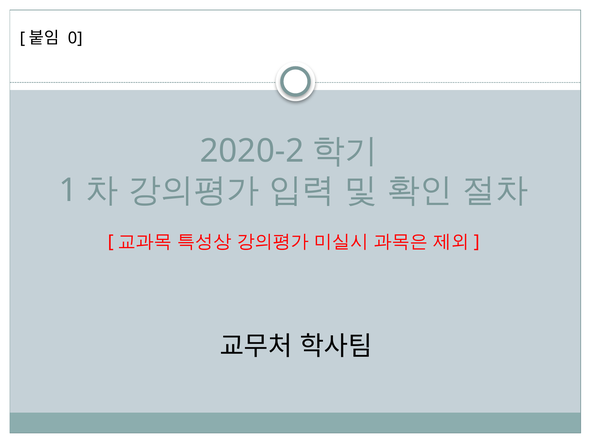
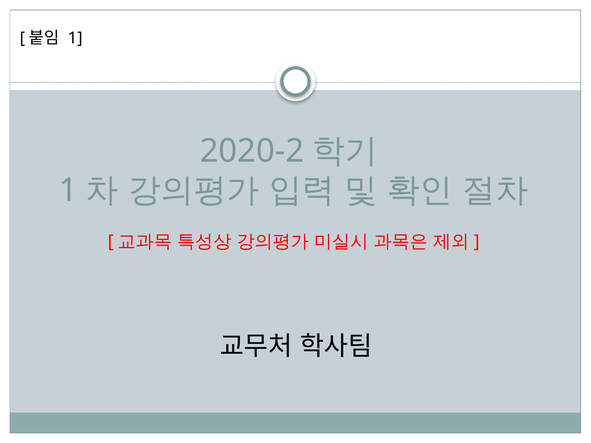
0: 0 -> 1 (75, 38)
